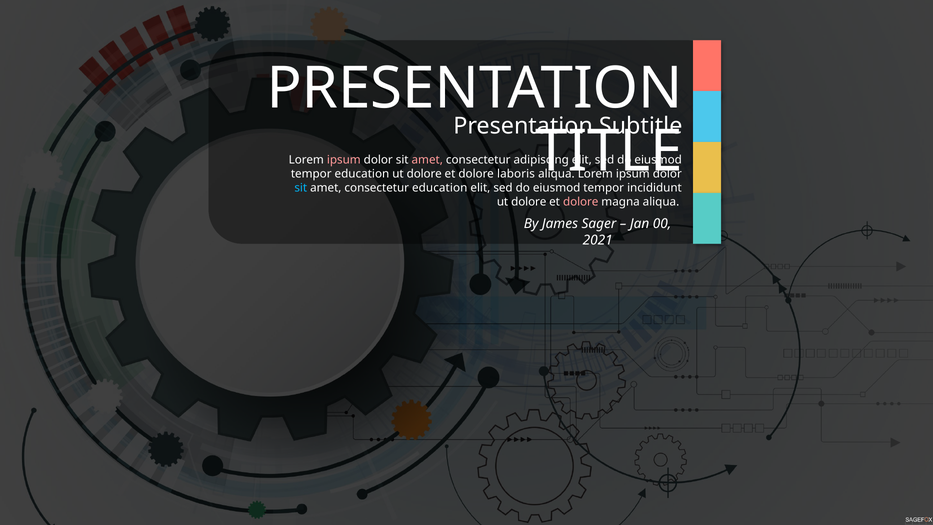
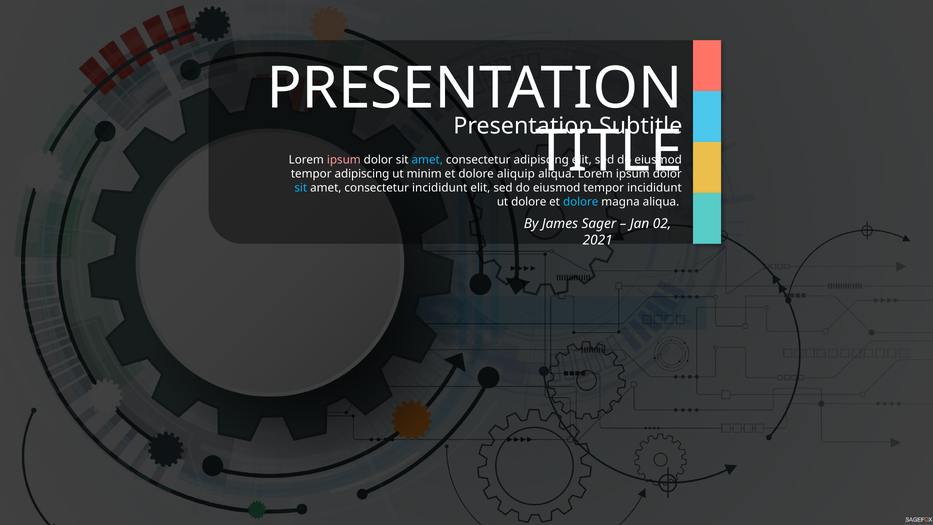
amet colour: pink -> light blue (427, 160)
tempor education: education -> adipiscing (362, 174)
dolore: dolore -> minim (424, 174)
laboris: laboris -> aliquip (516, 174)
consectetur education: education -> incididunt (440, 188)
dolore colour: pink -> light blue (581, 202)
00: 00 -> 02 (662, 224)
